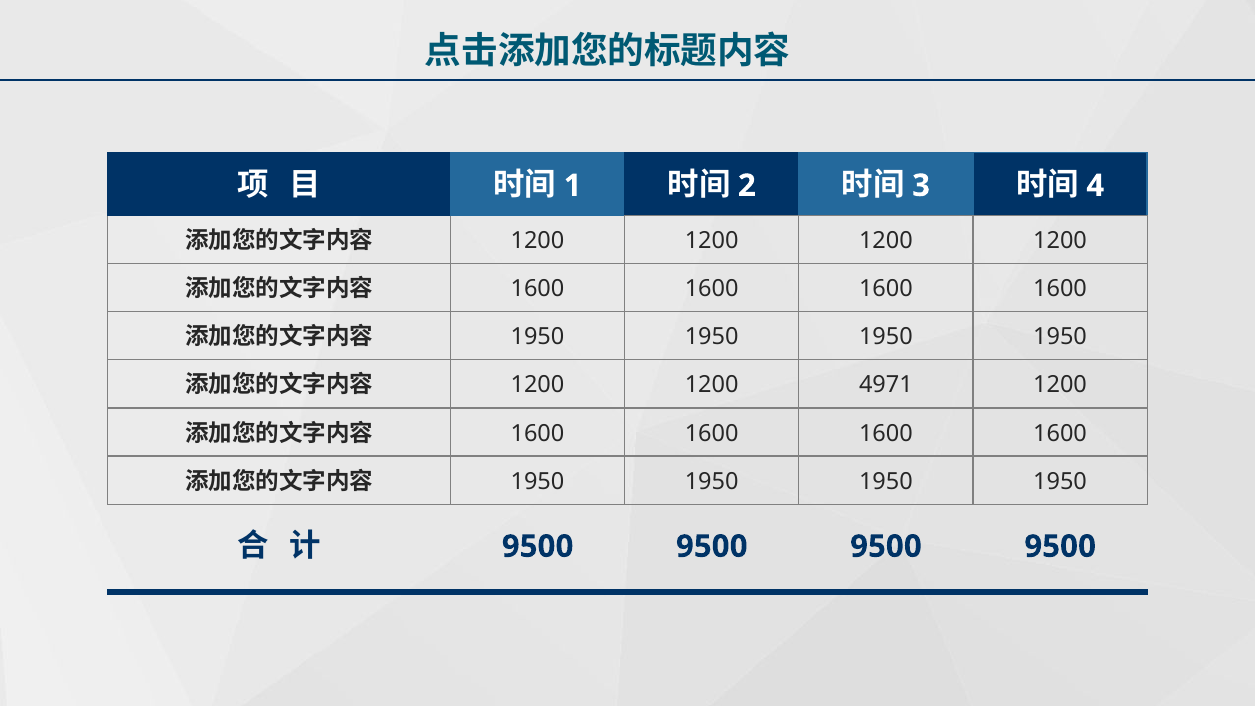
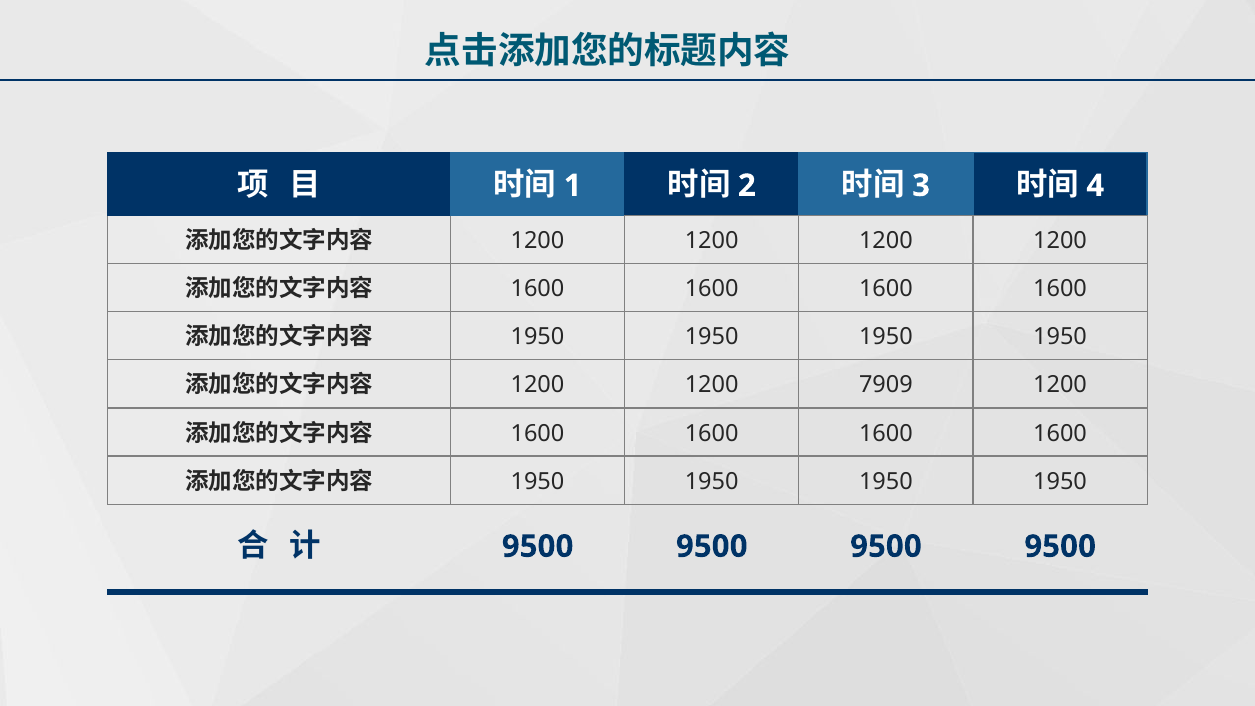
4971: 4971 -> 7909 (886, 385)
